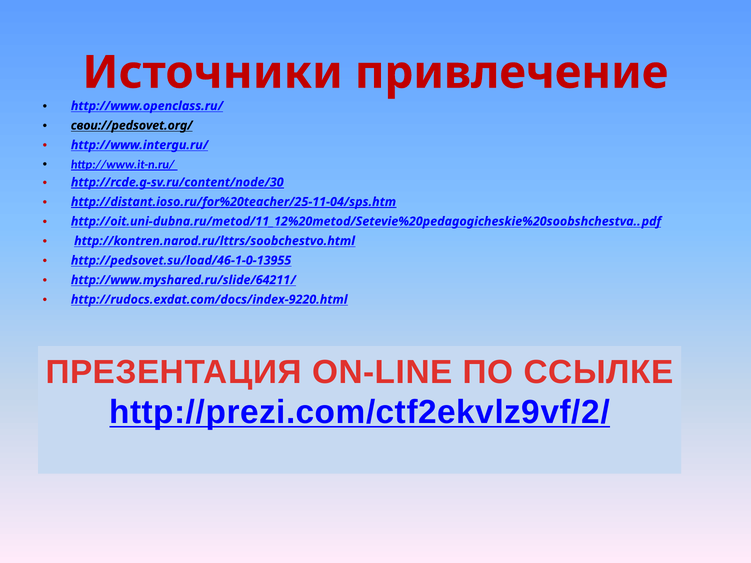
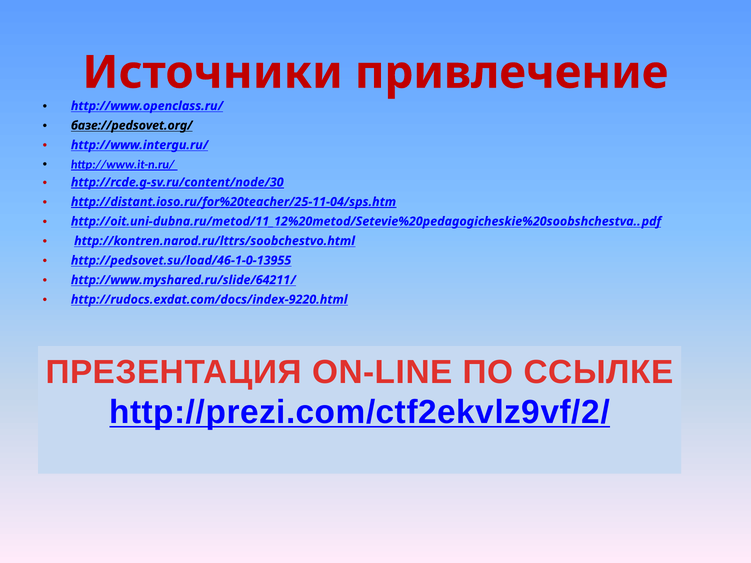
свои://pedsovet.org/: свои://pedsovet.org/ -> базе://pedsovet.org/ (132, 126)
